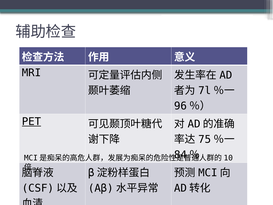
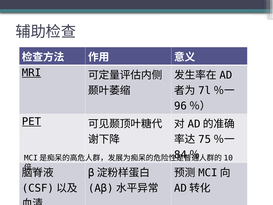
MRI underline: none -> present (31, 73)
